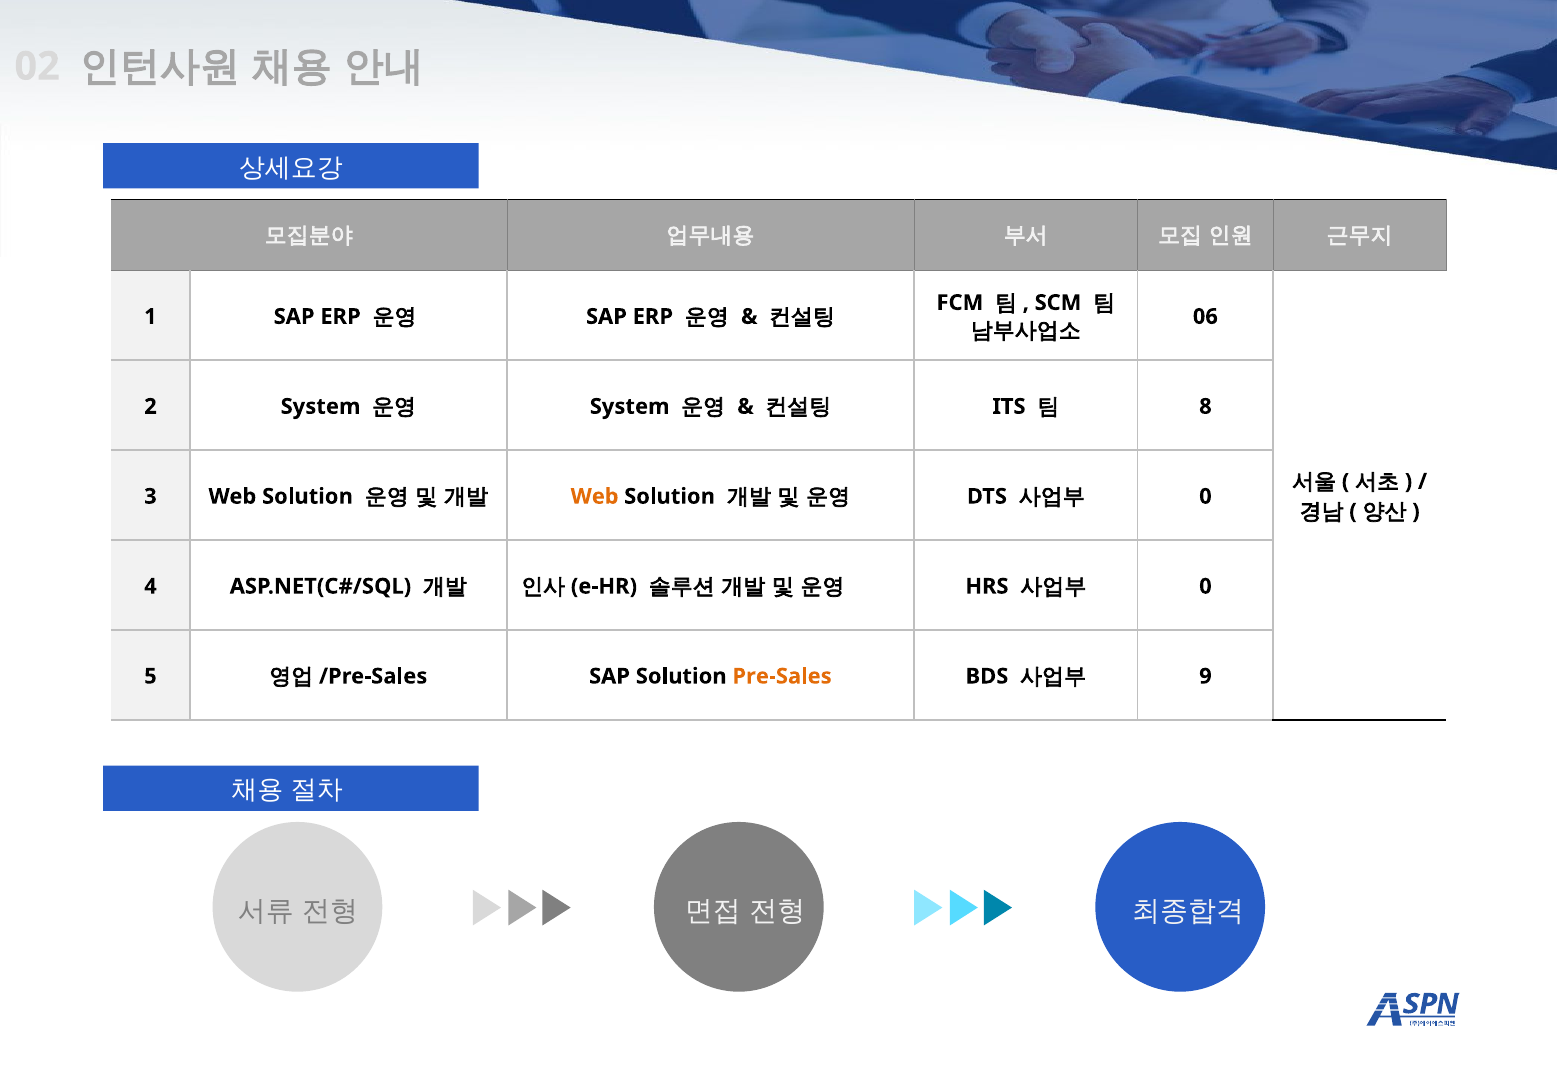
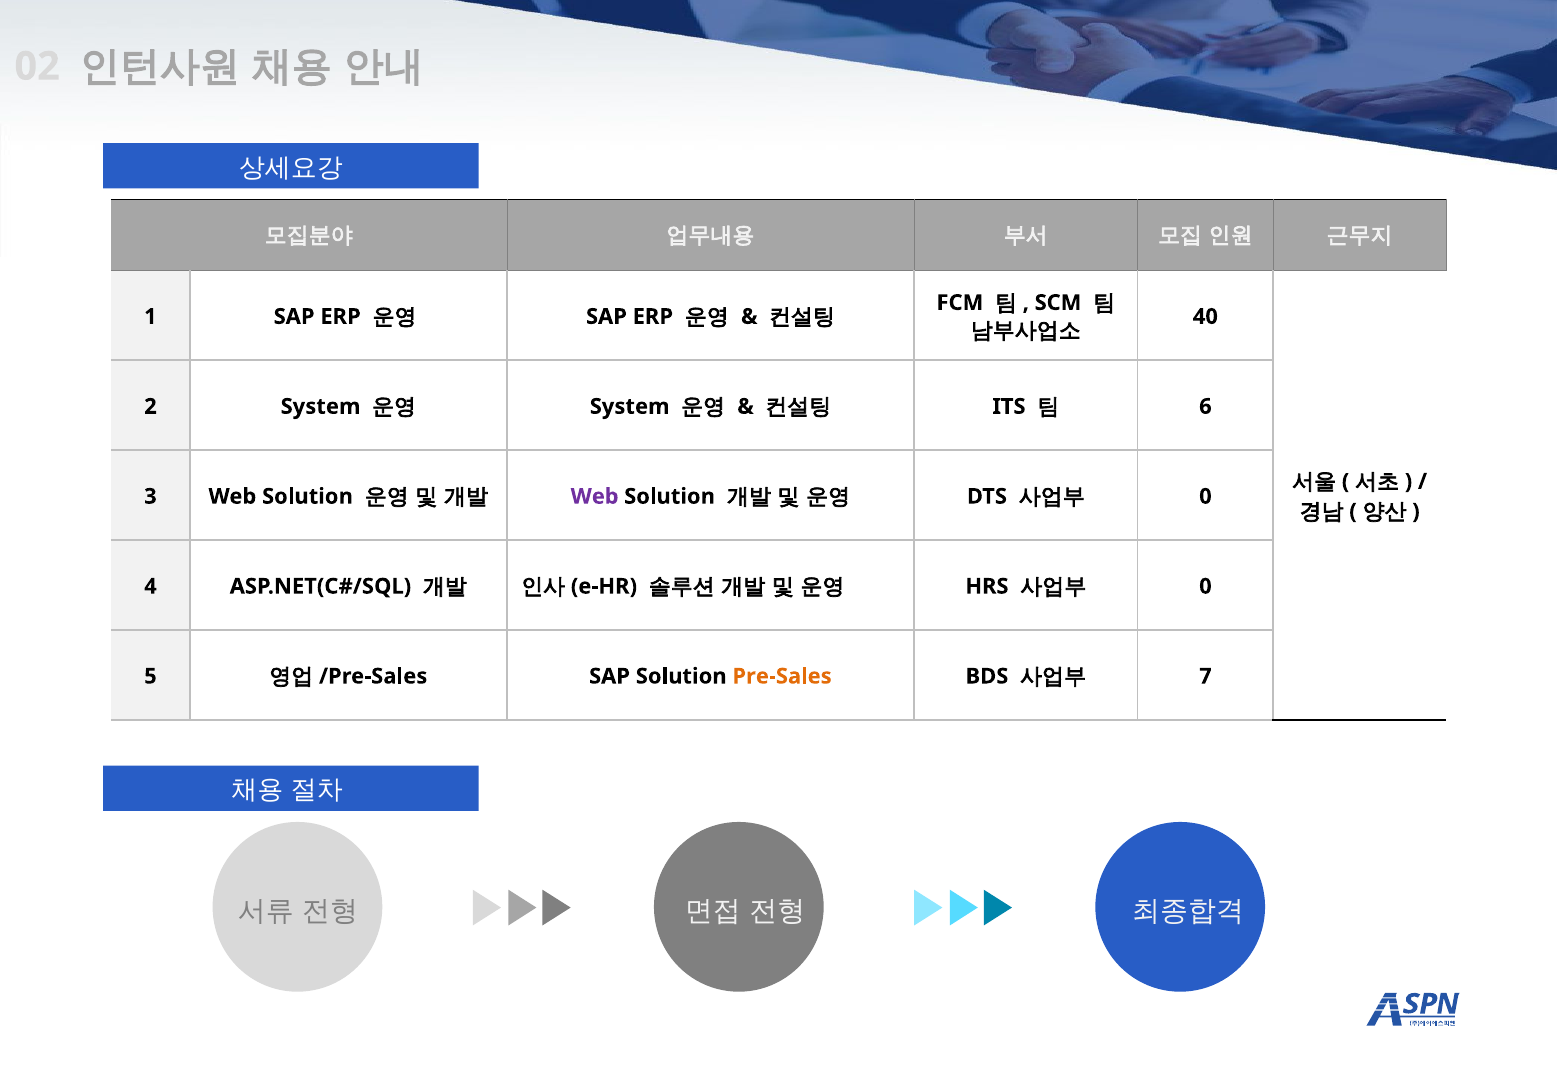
06: 06 -> 40 (1205, 317)
8: 8 -> 6 (1205, 406)
Web colour: orange -> purple (595, 496)
9: 9 -> 7 (1205, 676)
